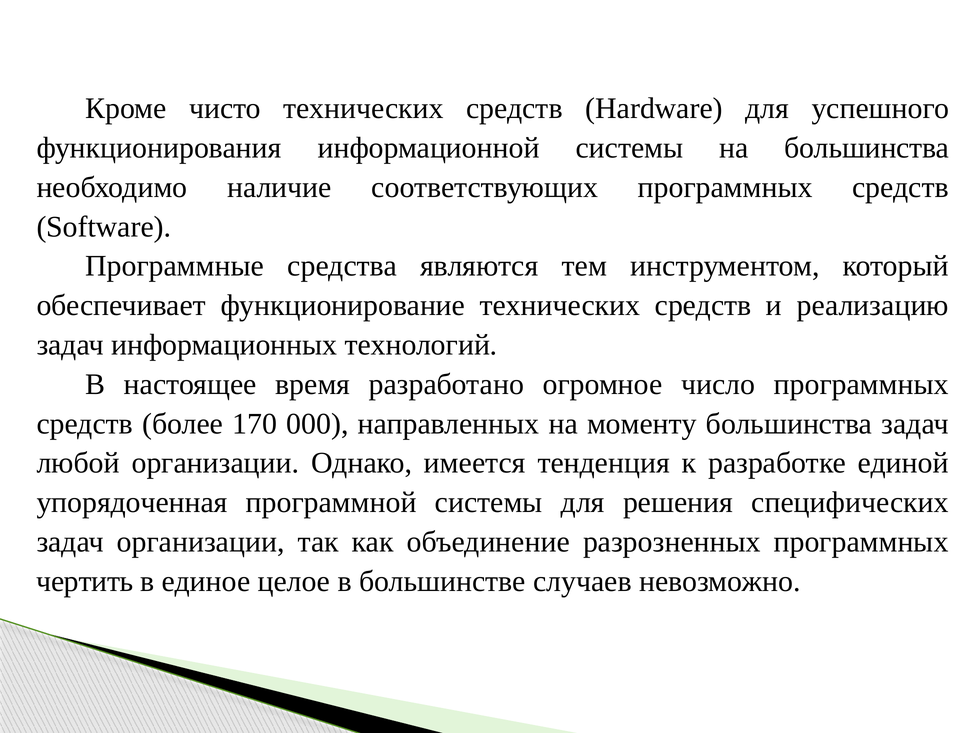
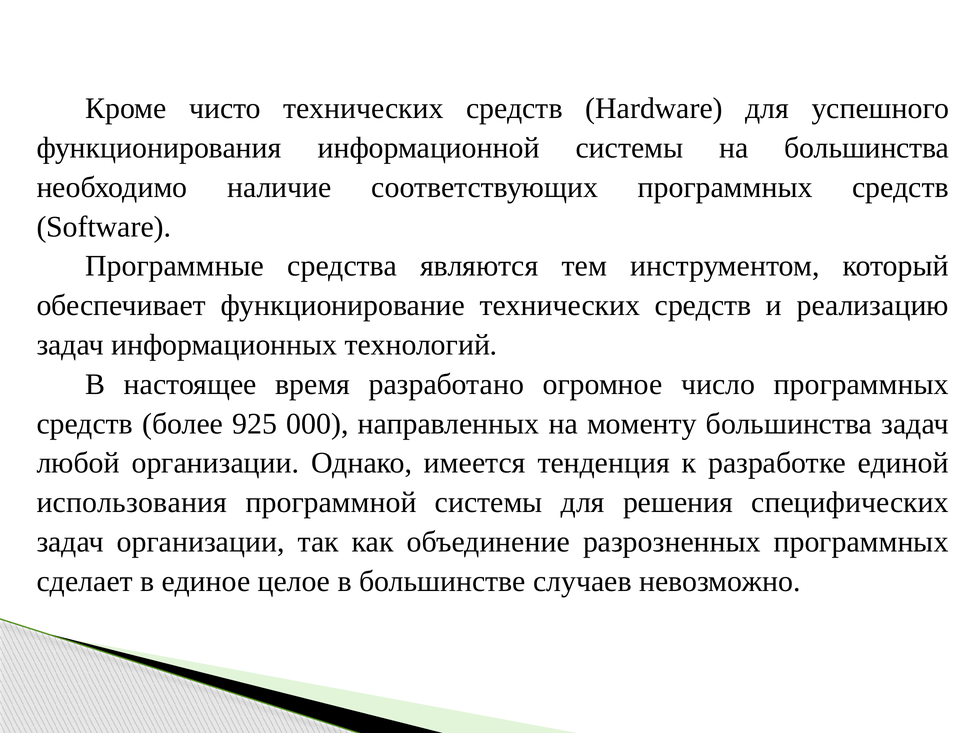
170: 170 -> 925 (255, 424)
упорядоченная: упорядоченная -> использования (132, 503)
чертить: чертить -> сделает (85, 582)
